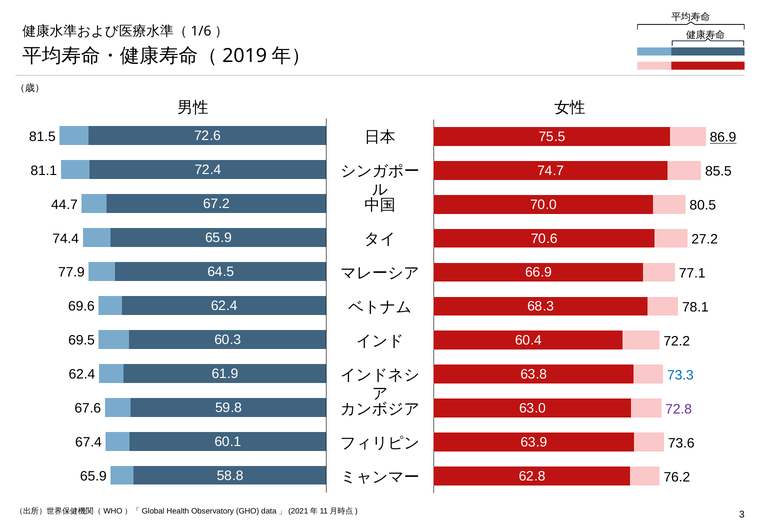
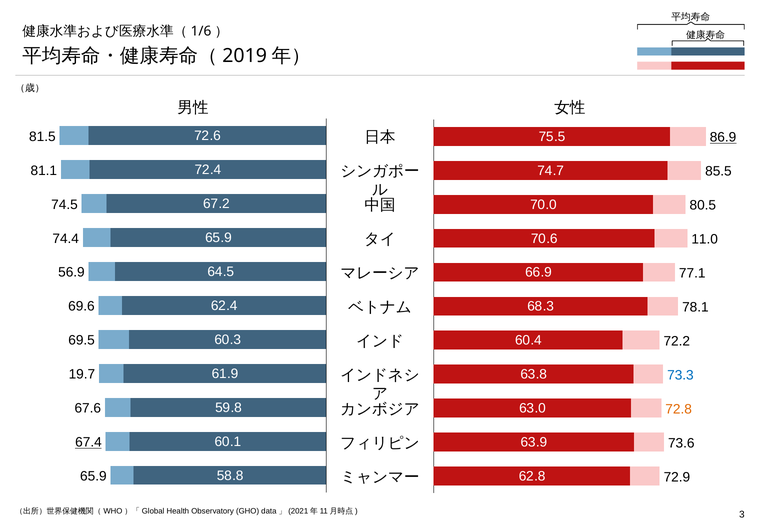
44.7: 44.7 -> 74.5 (64, 205)
27.2: 27.2 -> 11.0 (705, 239)
77.9: 77.9 -> 56.9 (71, 273)
62.4: 62.4 -> 19.7 (82, 374)
72.8 colour: purple -> orange (679, 409)
67.4 underline: none -> present (88, 442)
76.2: 76.2 -> 72.9 (677, 477)
